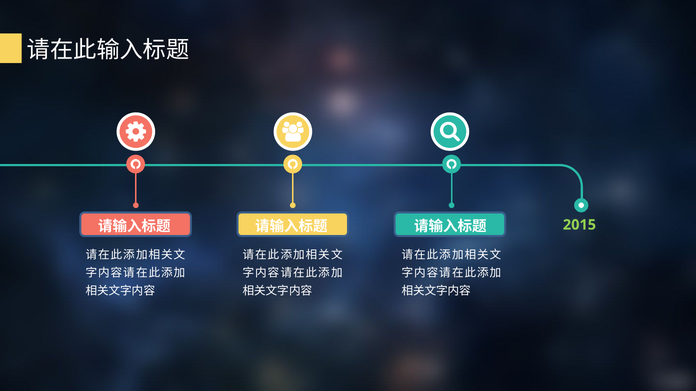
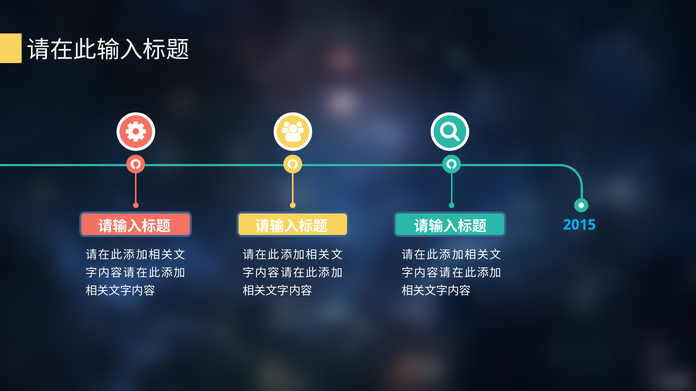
2015 colour: light green -> light blue (579, 225)
